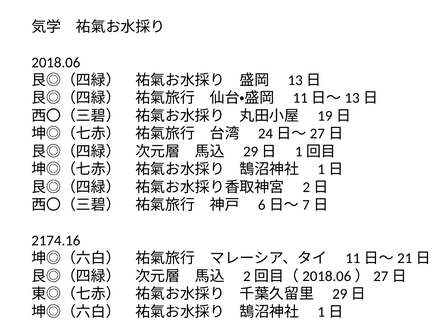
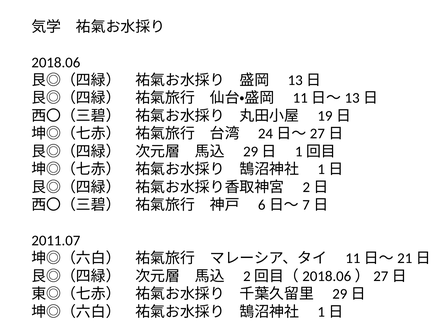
2174.16: 2174.16 -> 2011.07 (56, 241)
